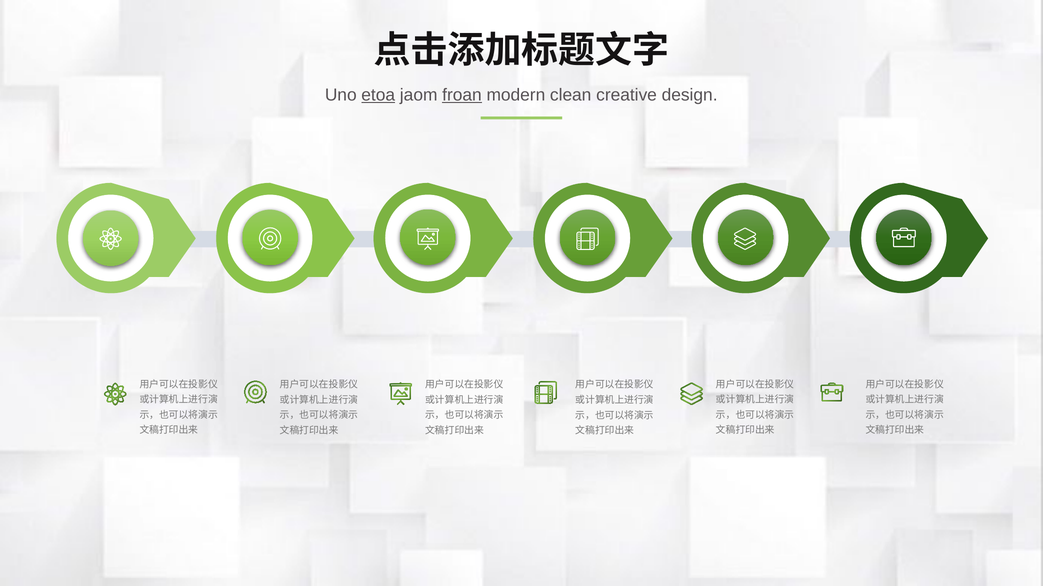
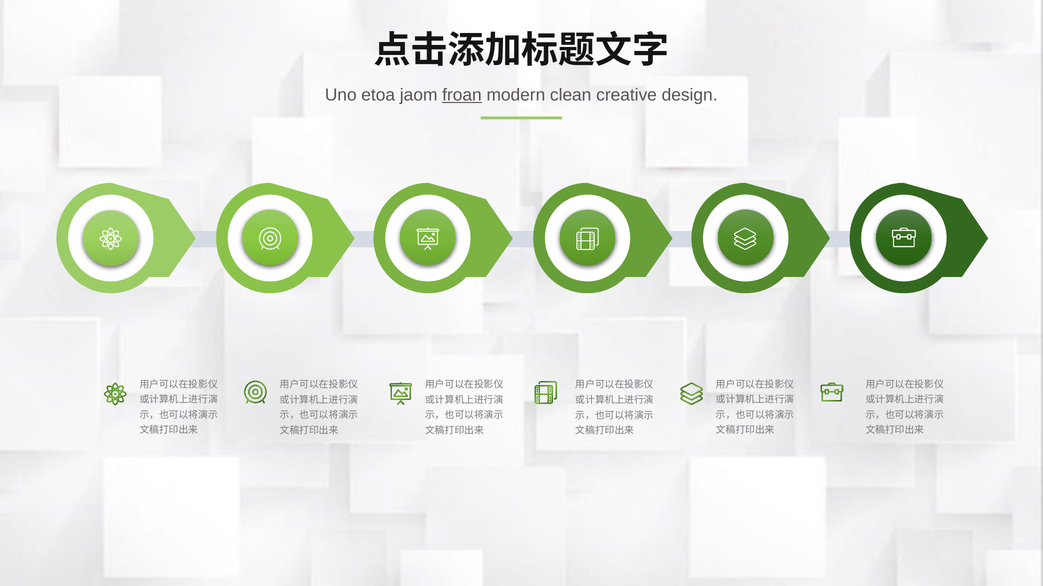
etoa underline: present -> none (378, 95)
